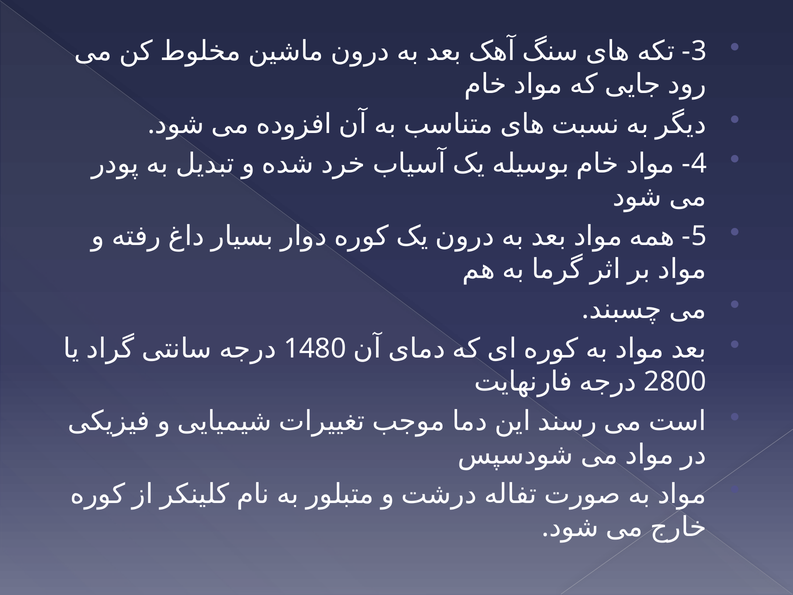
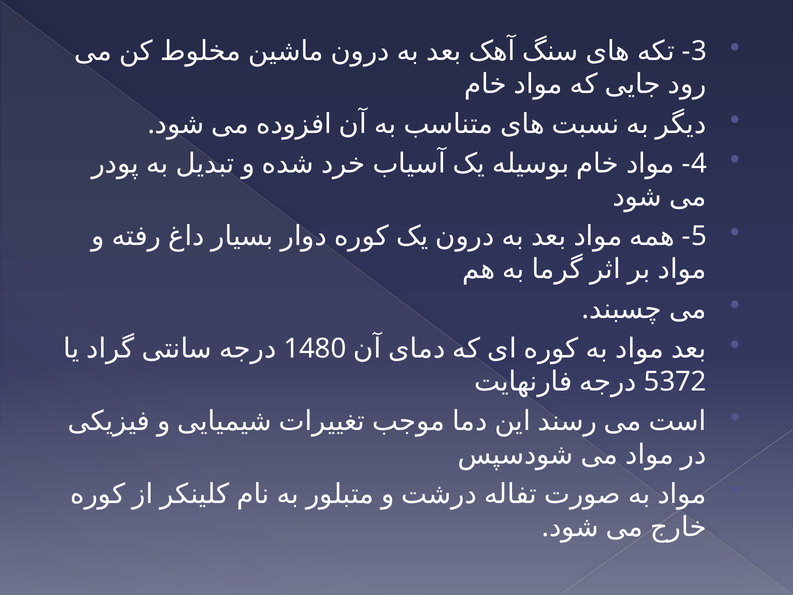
2800: 2800 -> 5372 (675, 382)
